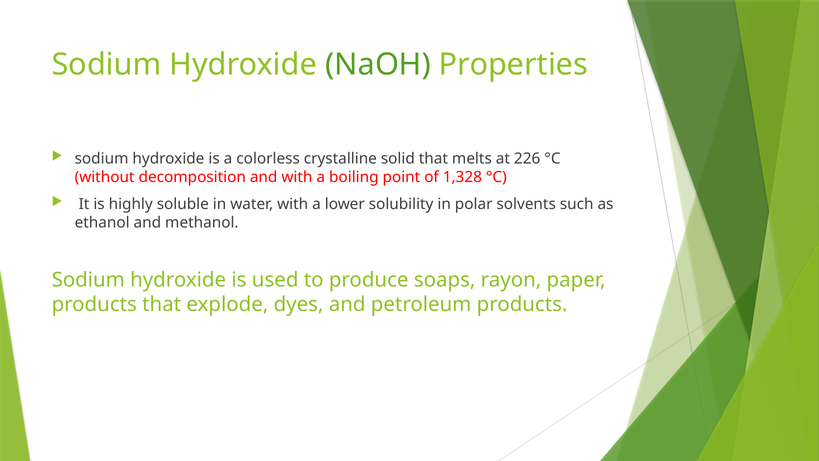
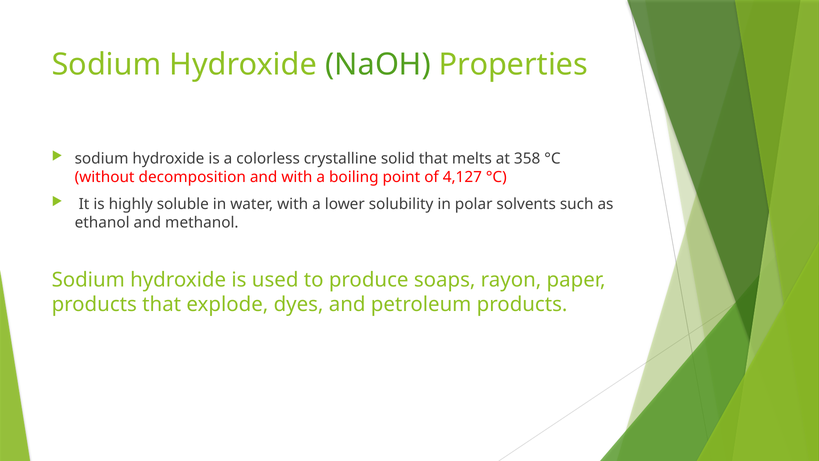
226: 226 -> 358 (527, 159)
1,328: 1,328 -> 4,127 (462, 177)
